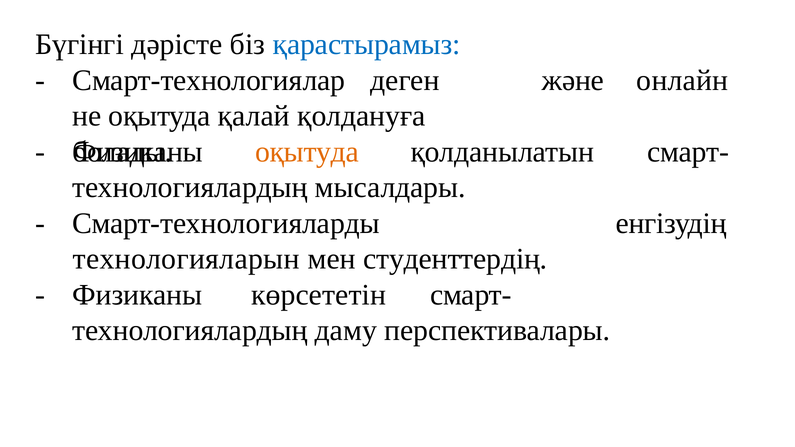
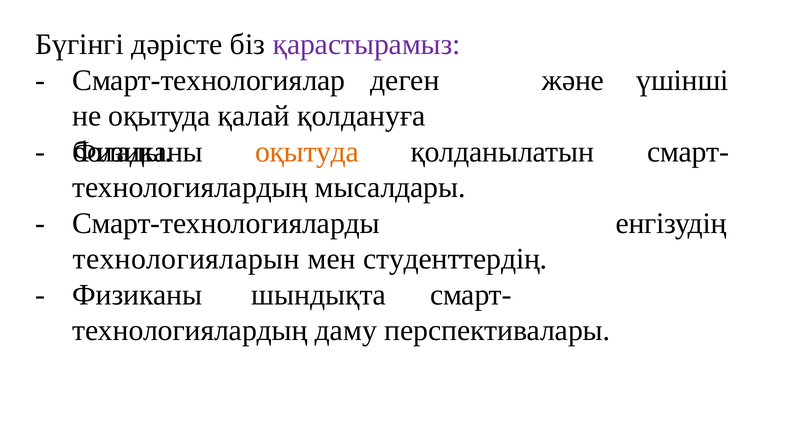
қарастырамыз colour: blue -> purple (367, 44)
онлайн: онлайн -> үшінші (682, 80)
көрсететін: көрсететін -> шындықта (319, 295)
